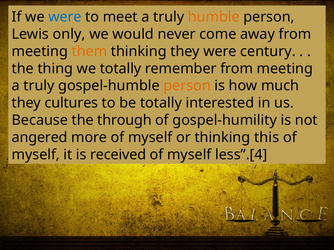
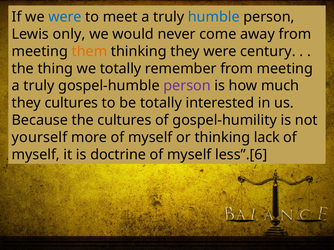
humble colour: orange -> blue (214, 17)
person colour: orange -> purple (187, 86)
the through: through -> cultures (124, 120)
angered: angered -> yourself (39, 138)
this: this -> lack (267, 138)
received: received -> doctrine (118, 155)
less”.[4: less”.[4 -> less”.[6 (241, 155)
